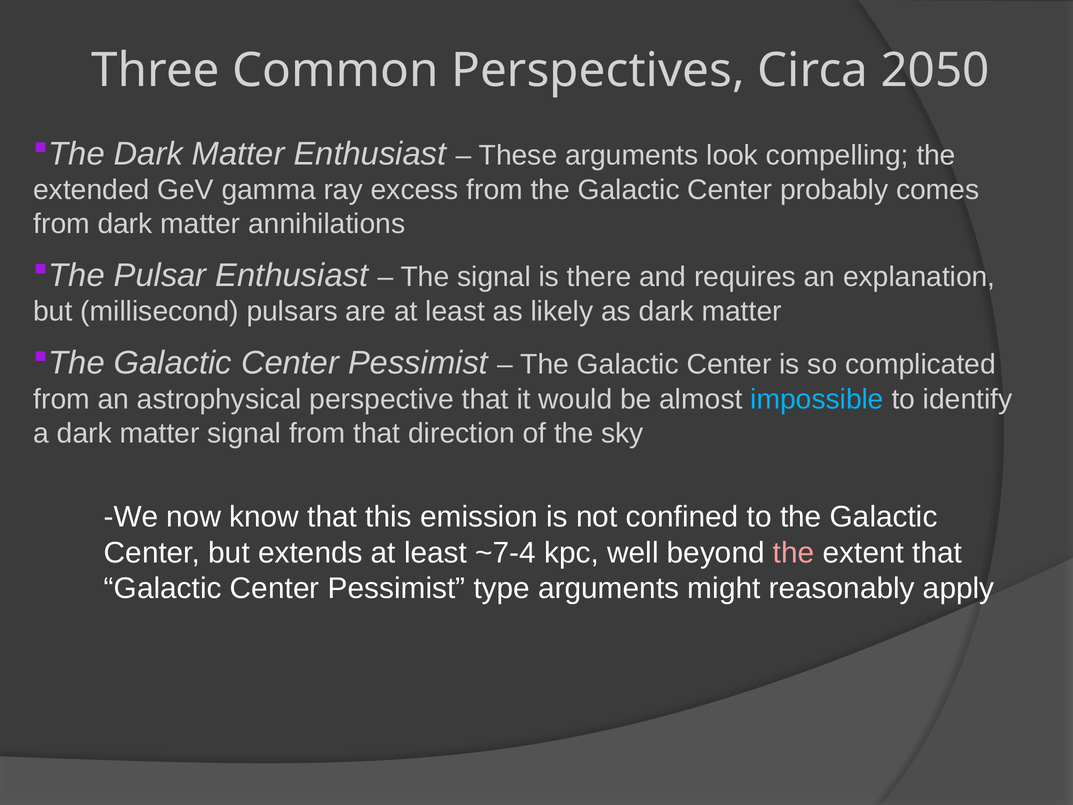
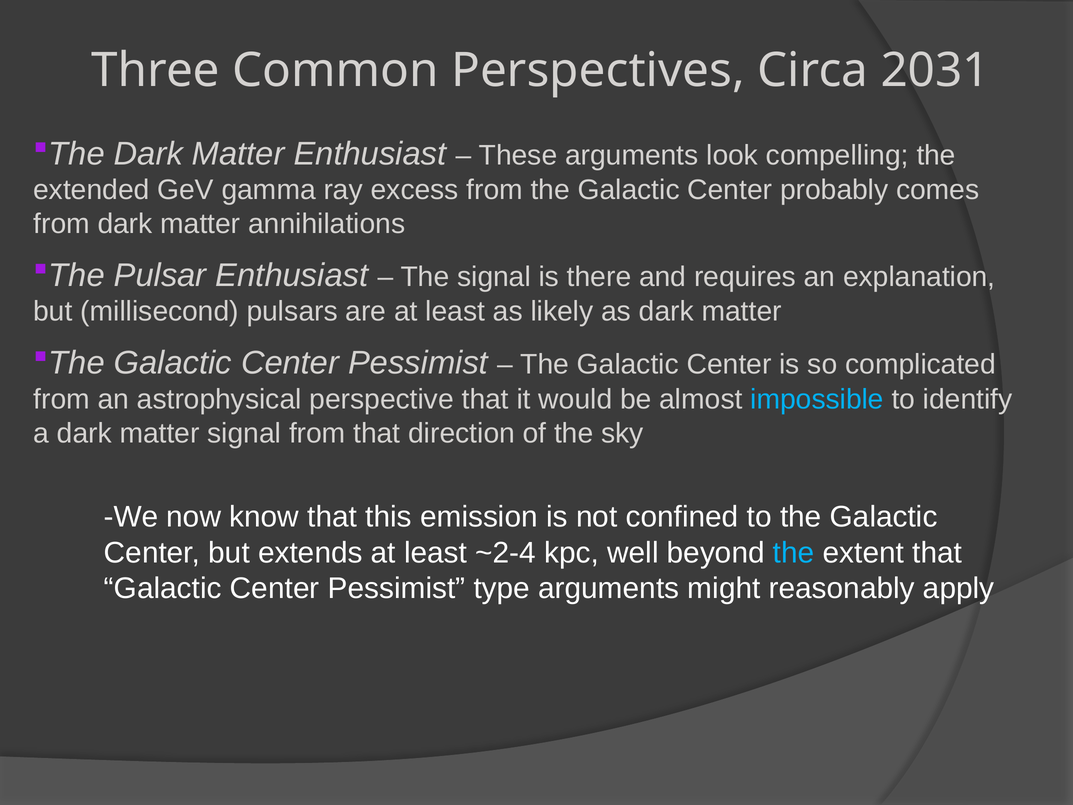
2050: 2050 -> 2031 (935, 70)
~7-4: ~7-4 -> ~2-4 (506, 553)
the colour: pink -> light blue (794, 553)
